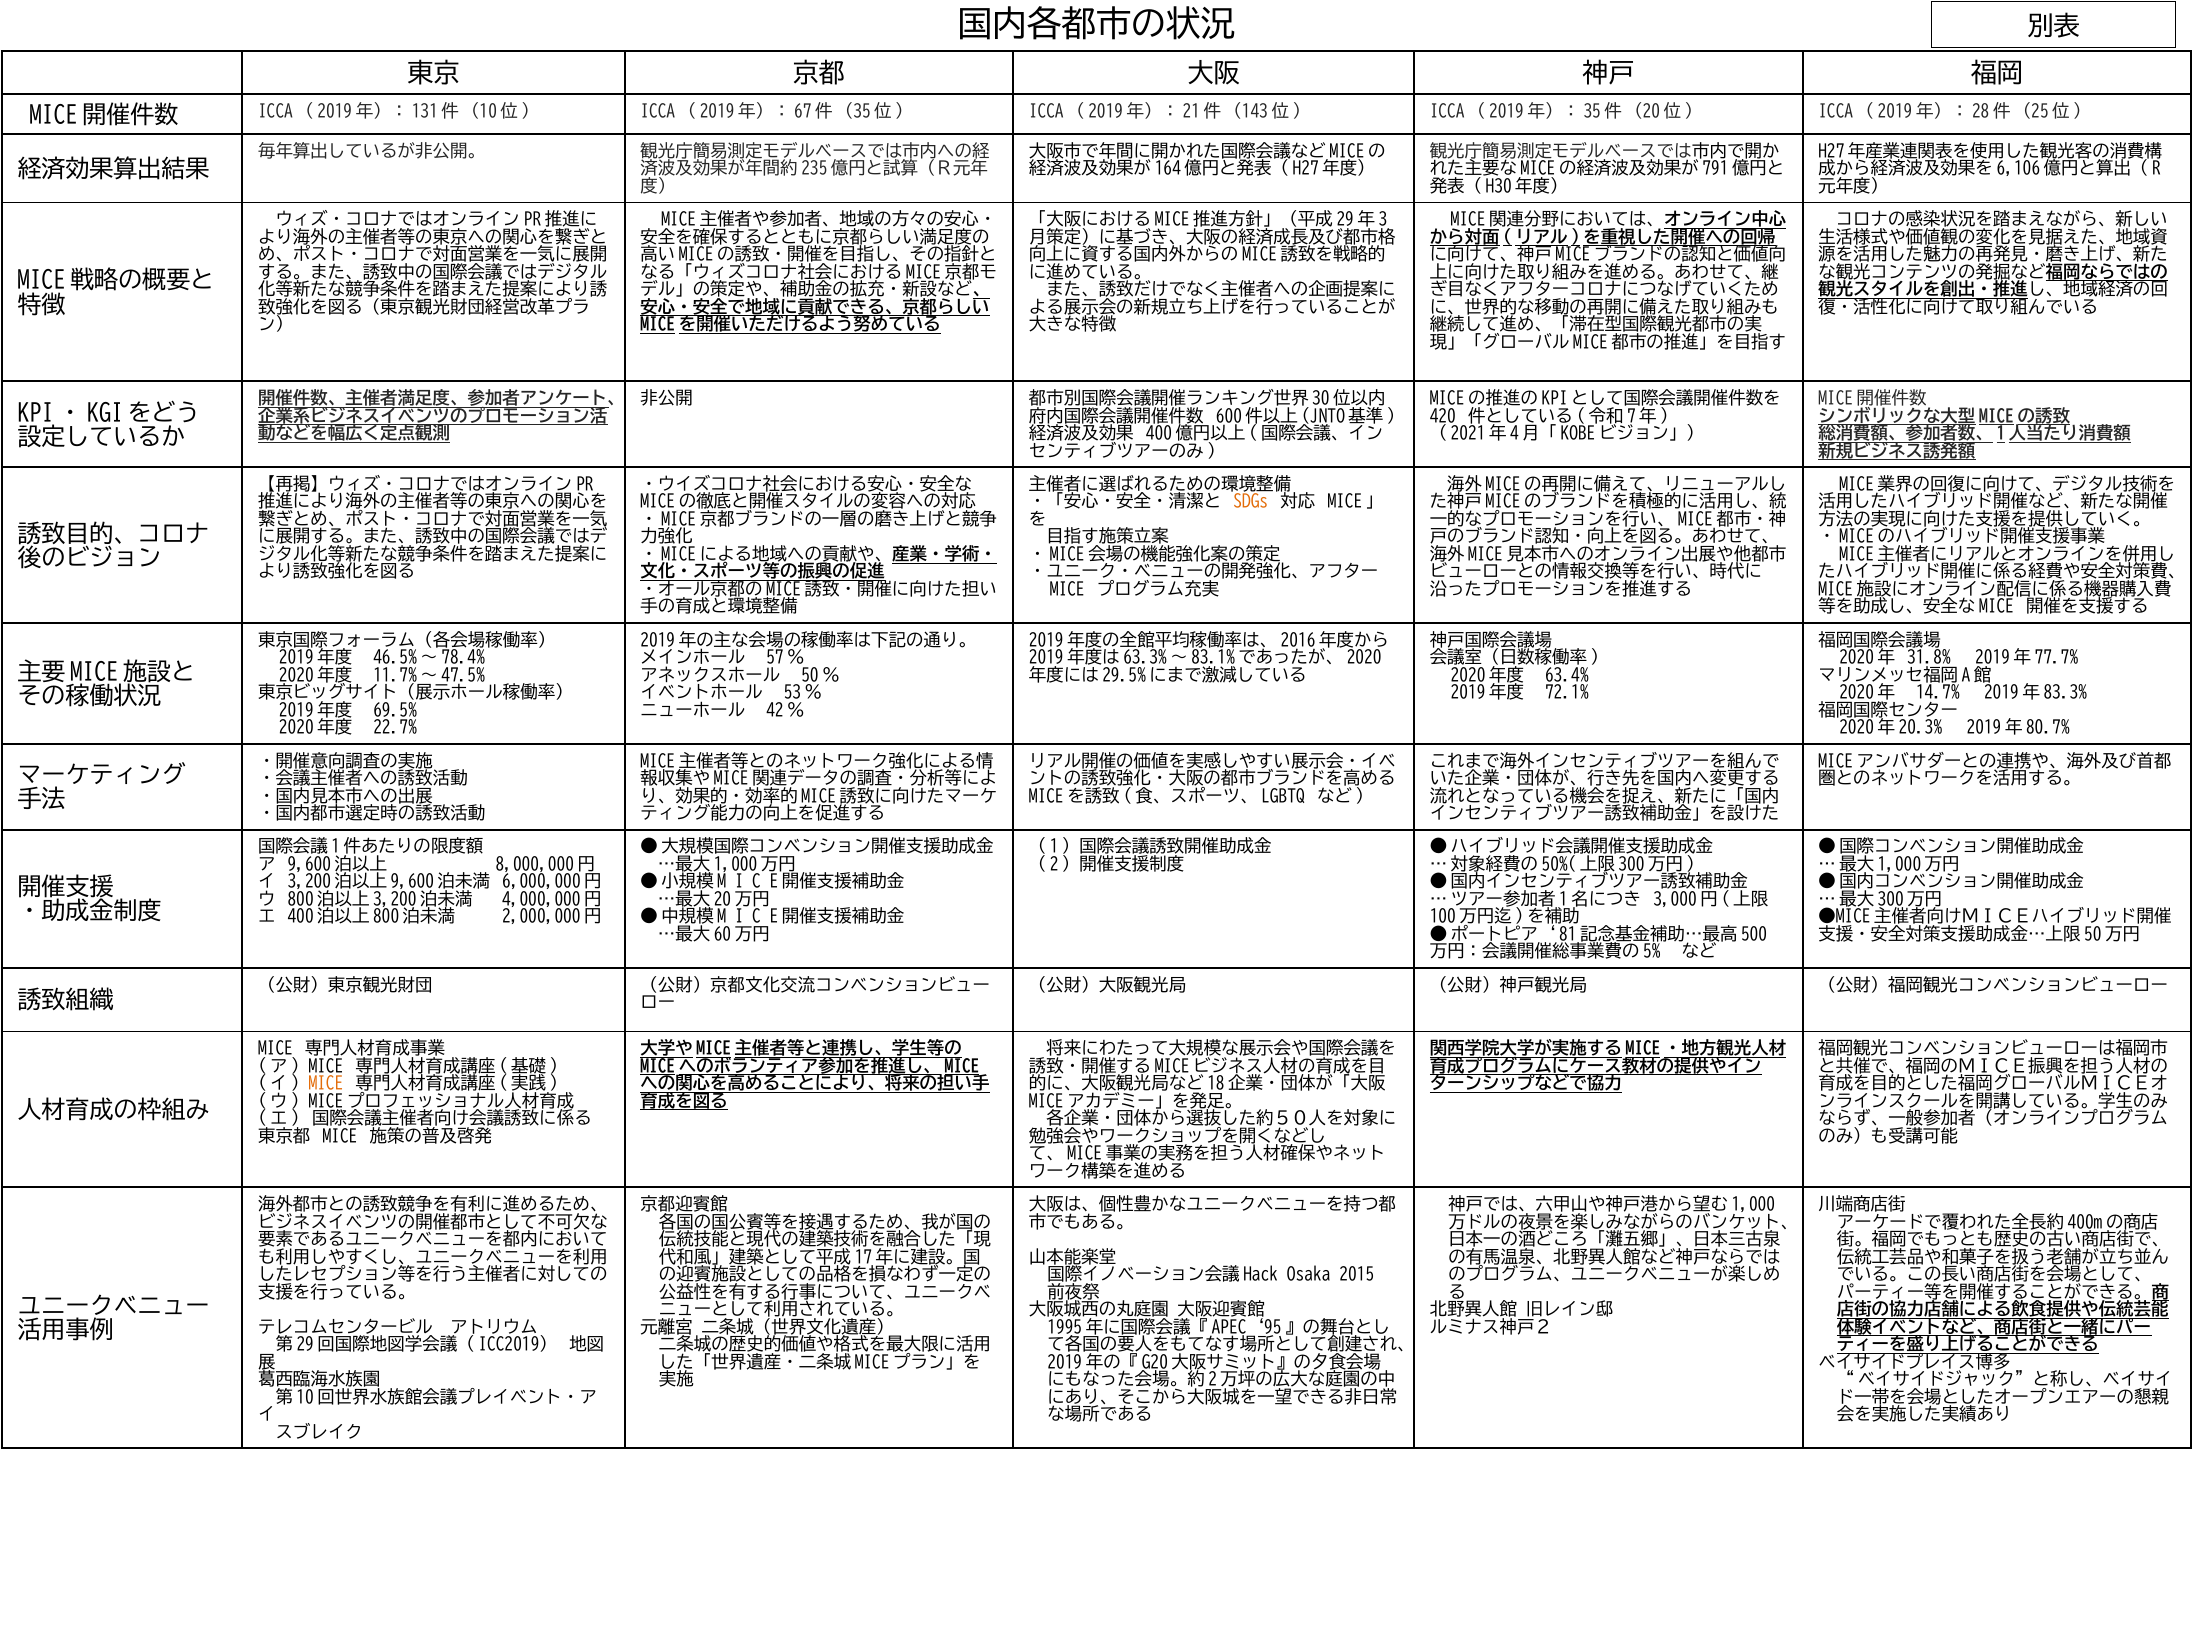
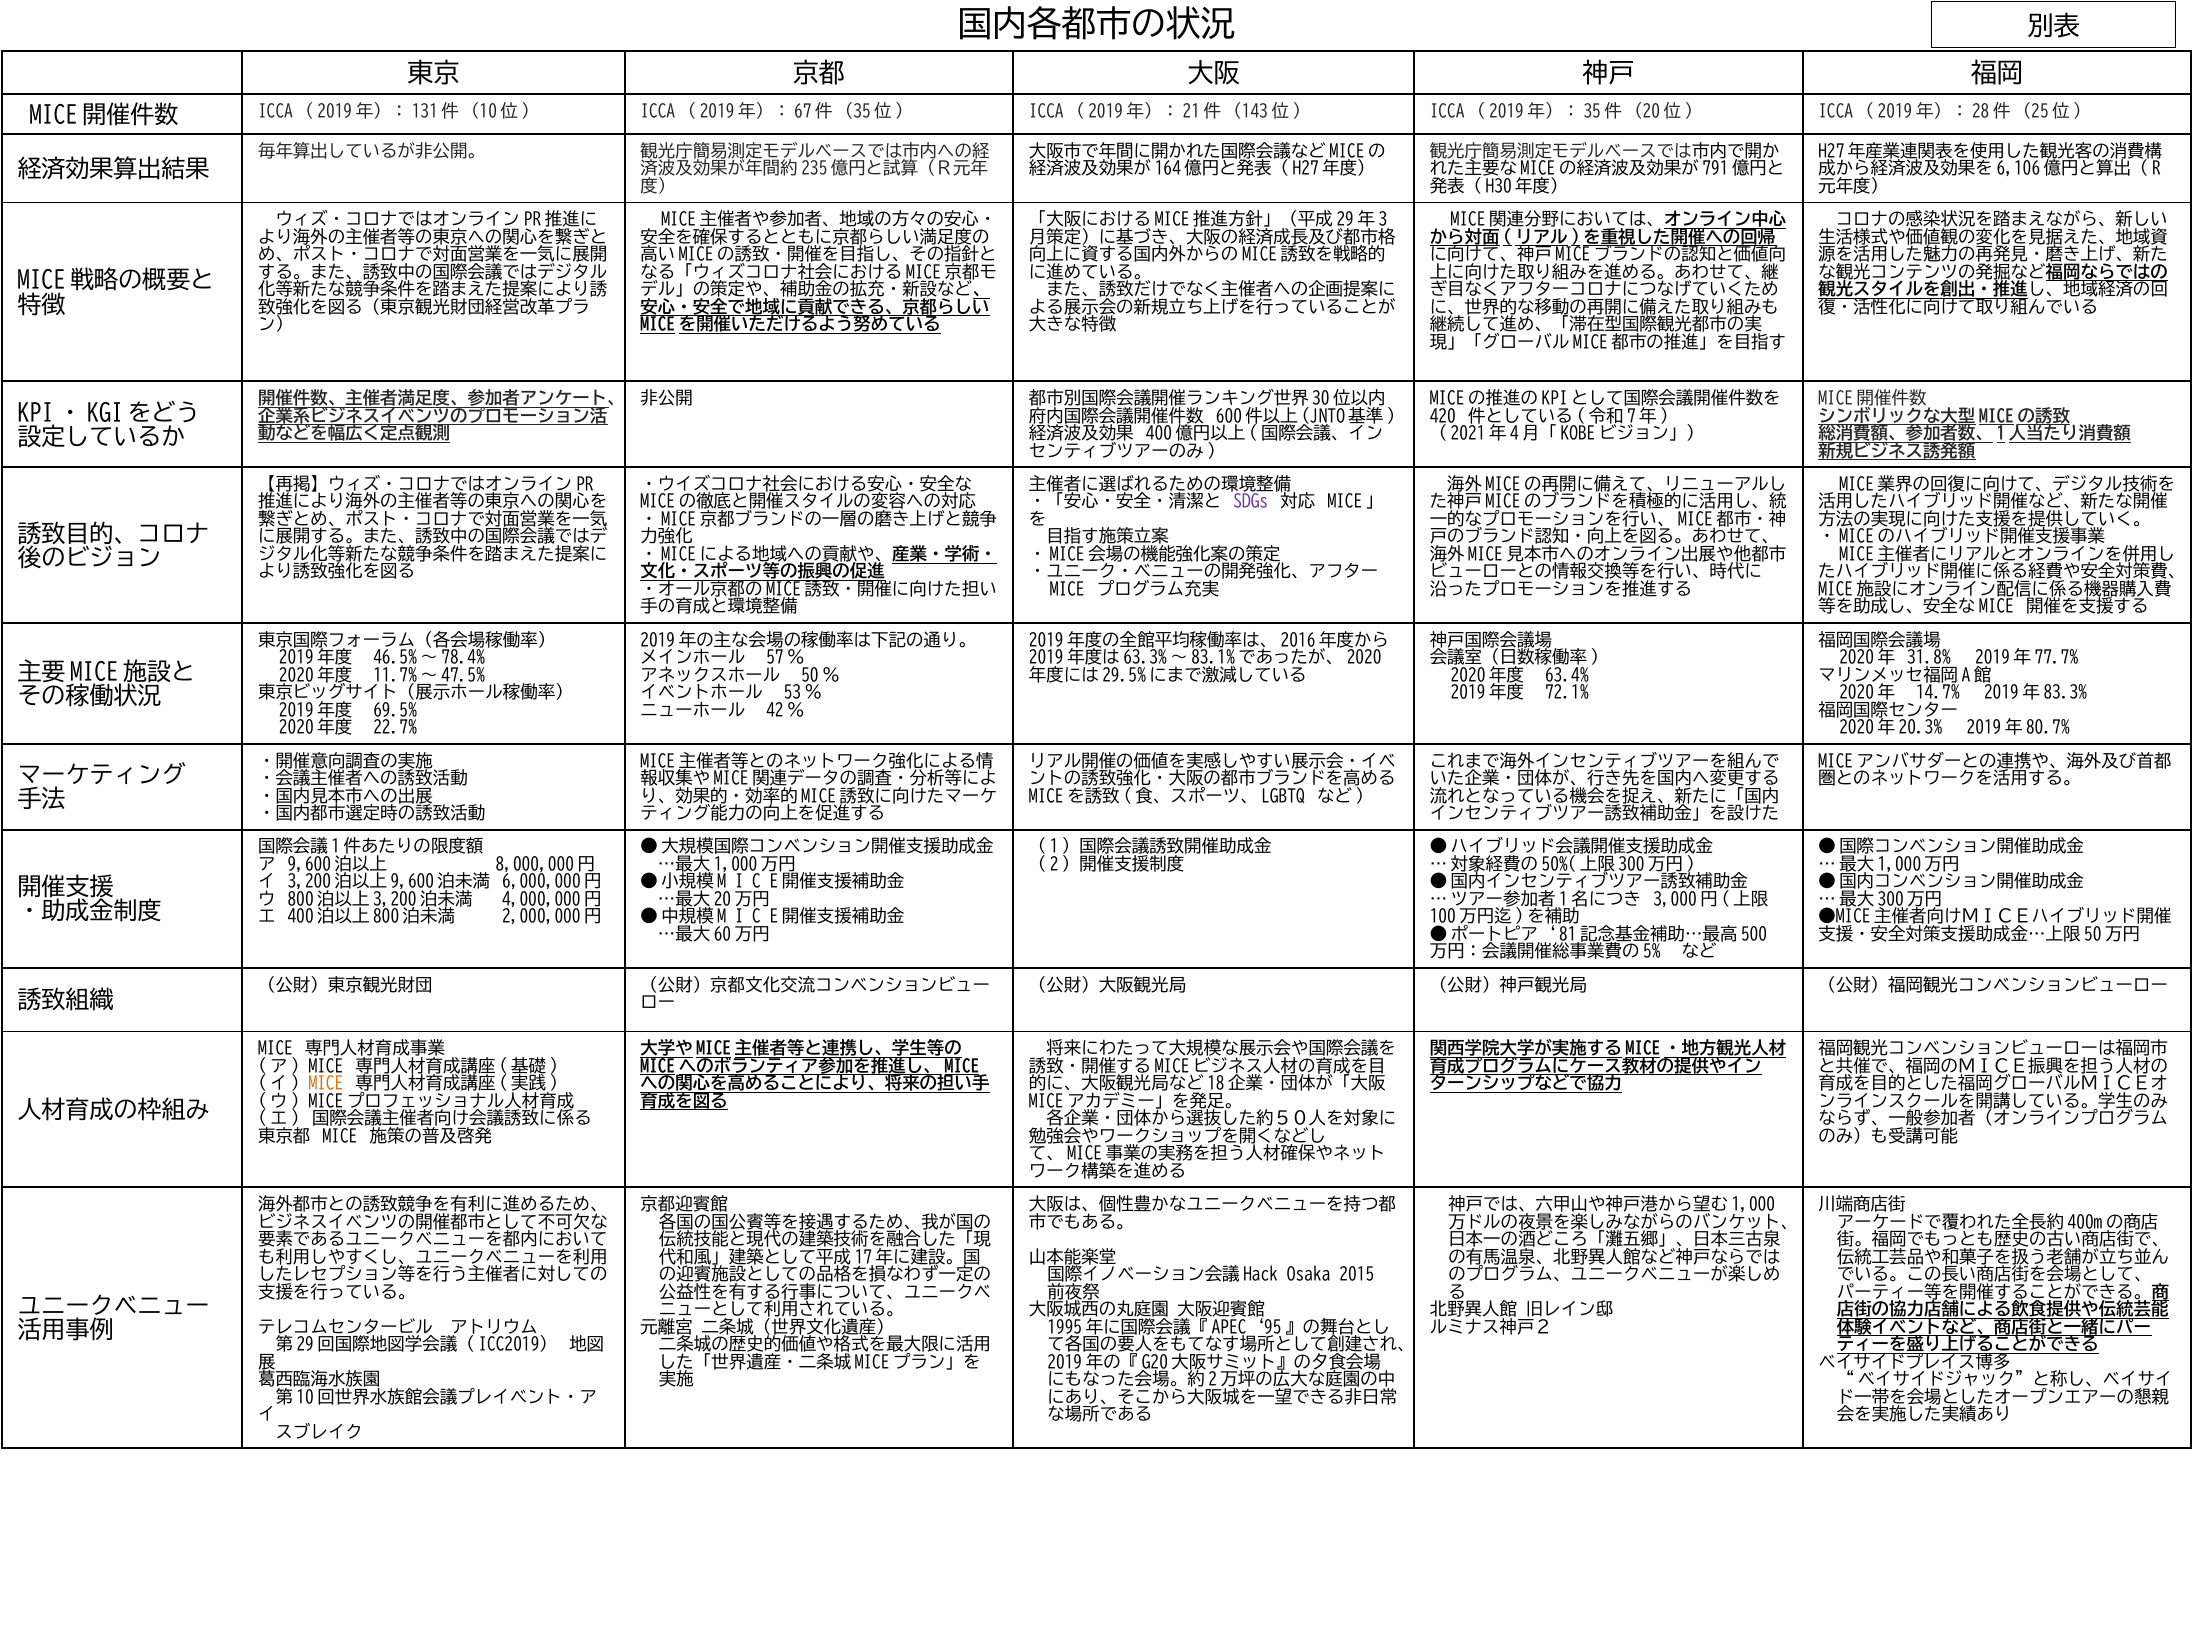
SDGs colour: orange -> purple (1251, 502)
